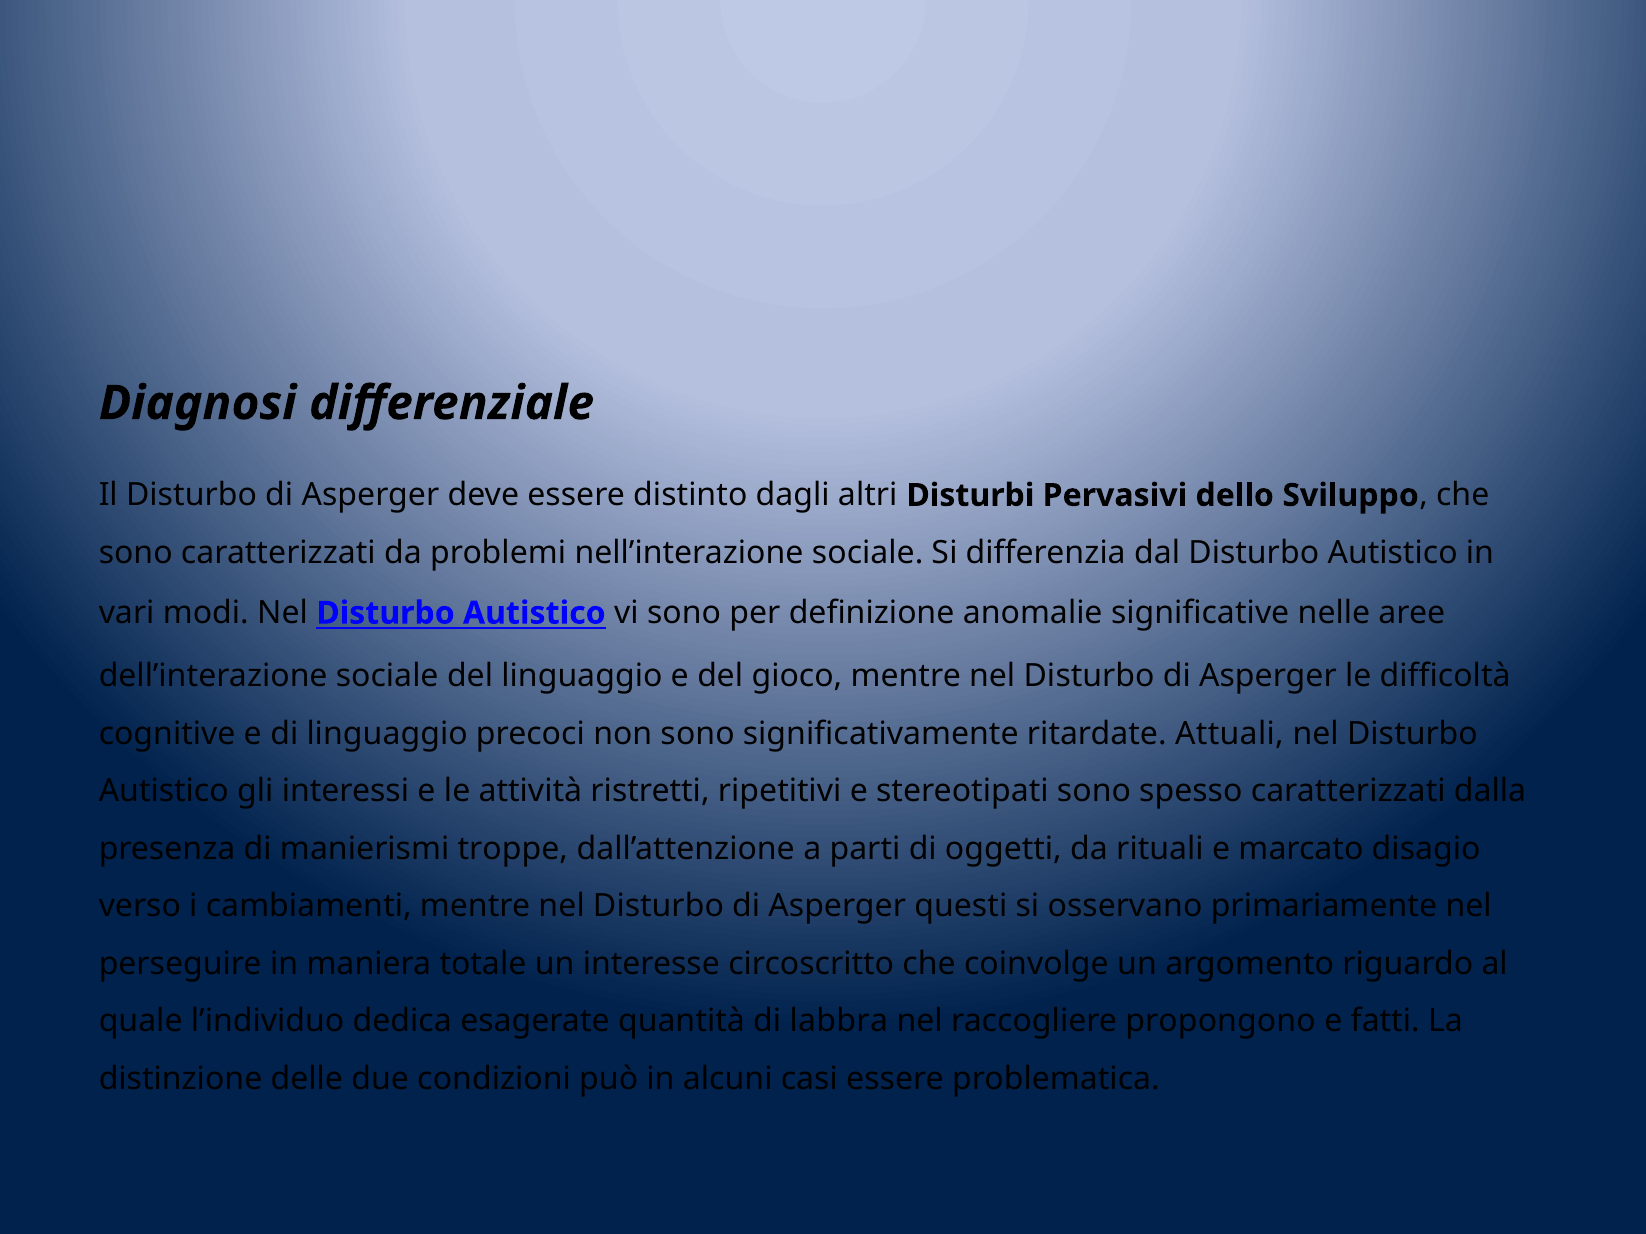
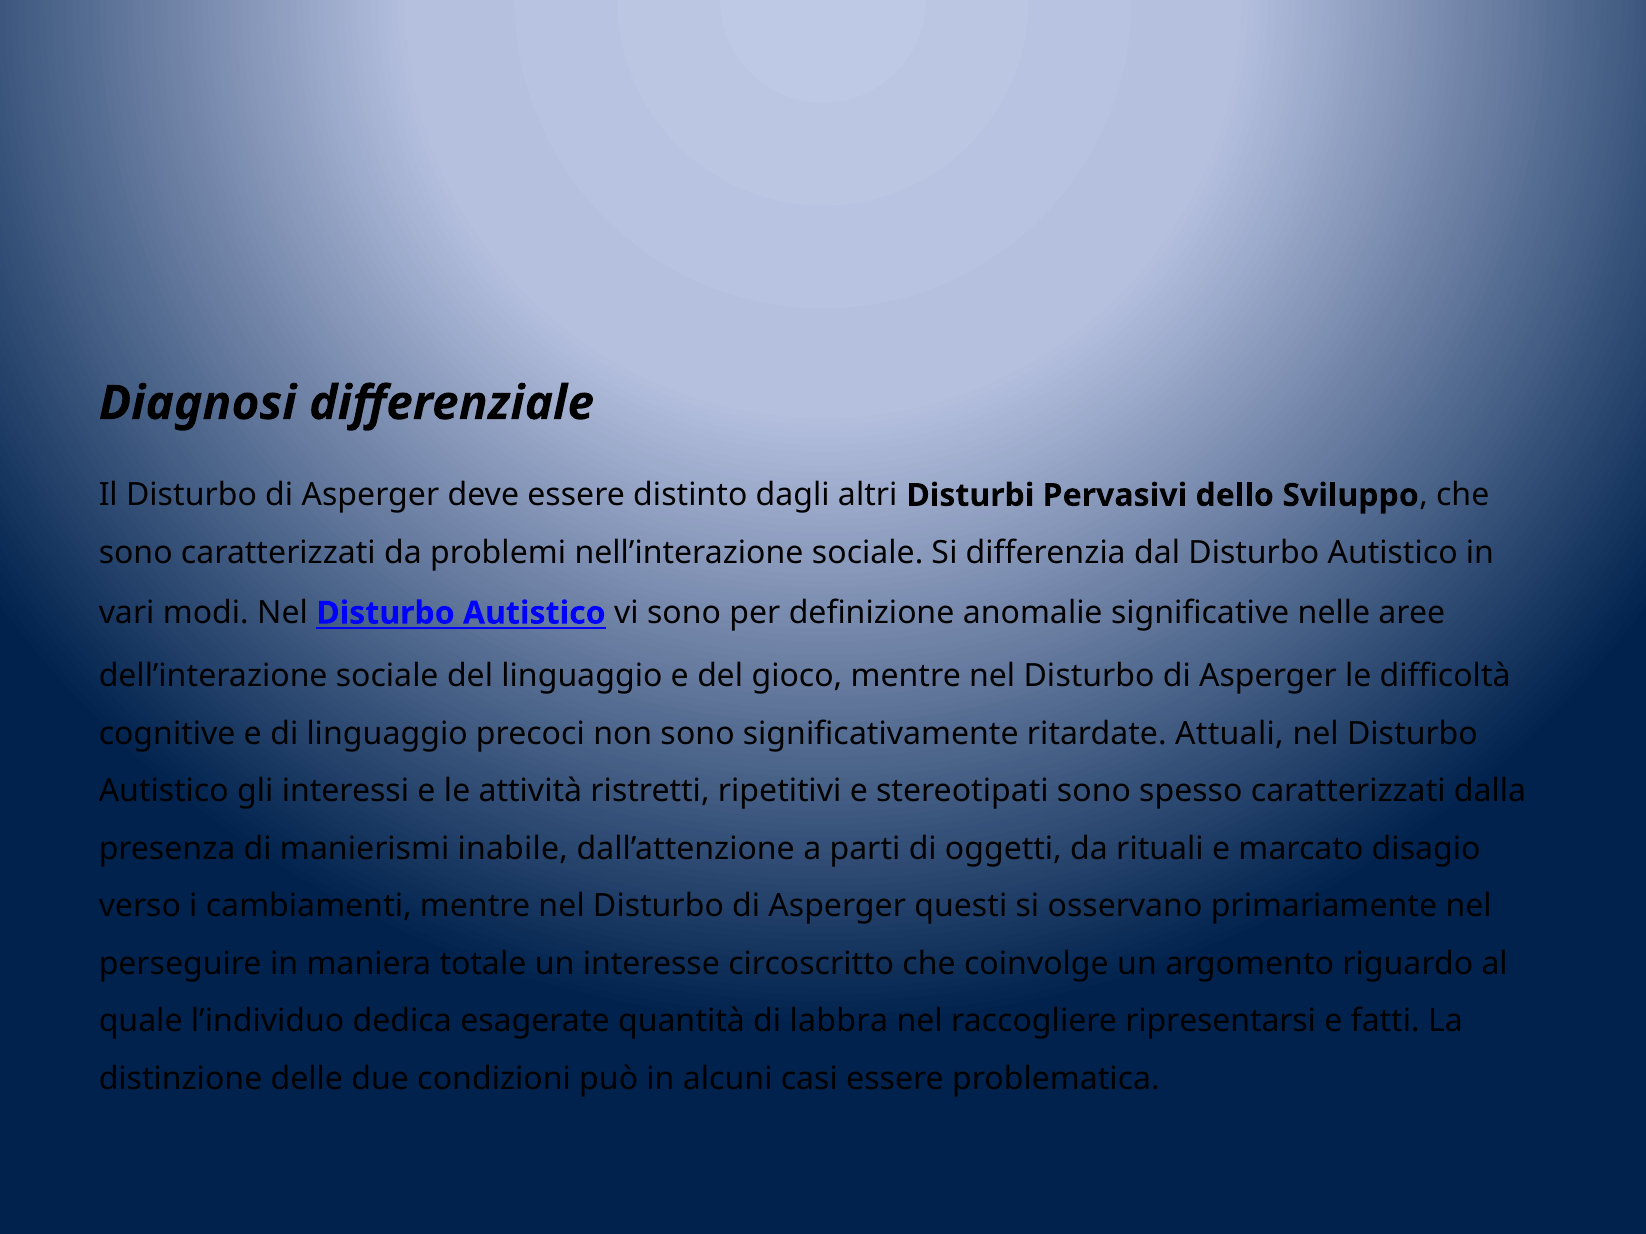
troppe: troppe -> inabile (513, 849)
propongono: propongono -> ripresentarsi (1221, 1022)
